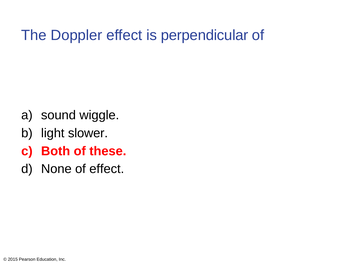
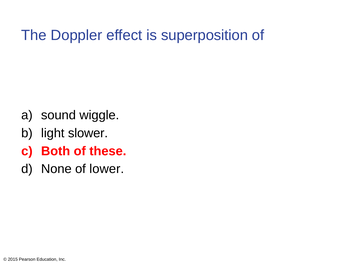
perpendicular: perpendicular -> superposition (205, 35)
of effect: effect -> lower (107, 169)
